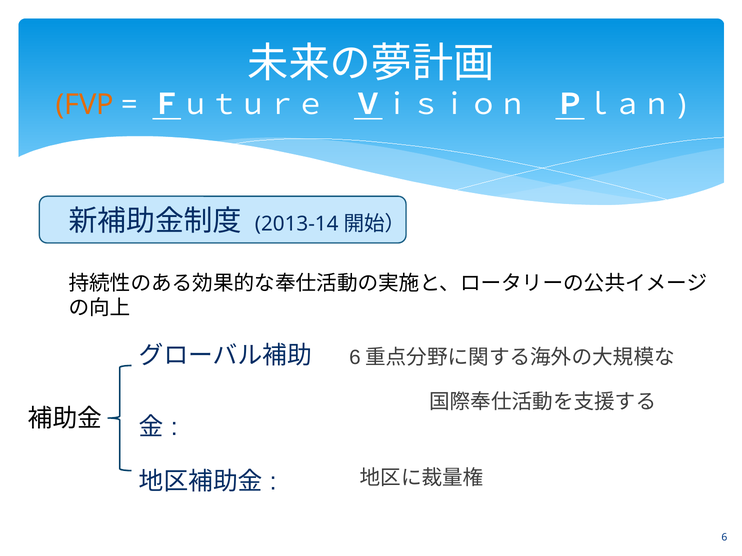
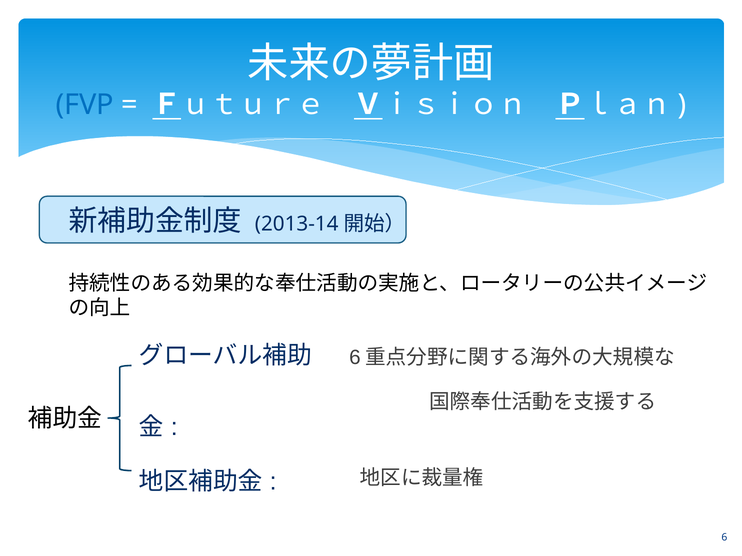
FVP colour: orange -> blue (85, 105)
